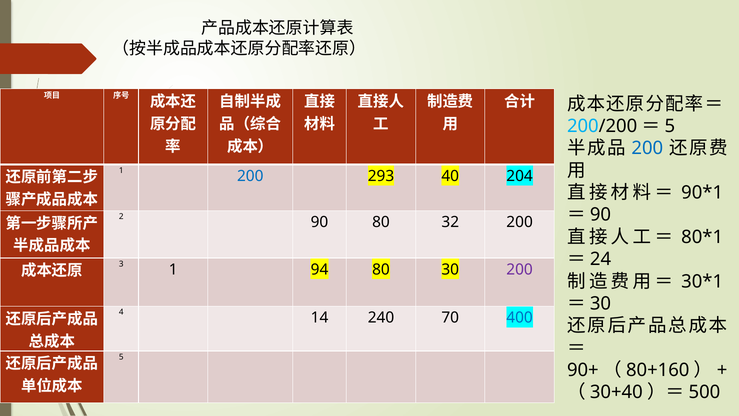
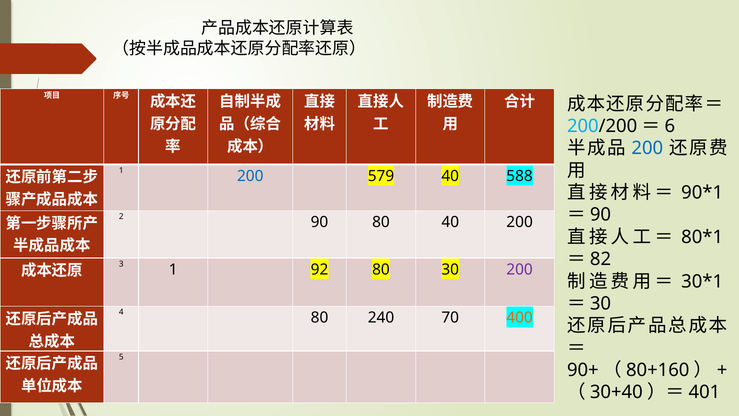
5: 5 -> 6 (670, 126)
293: 293 -> 579 (381, 176)
204: 204 -> 588 (520, 176)
80 32: 32 -> 40 (450, 222)
24: 24 -> 82 (601, 259)
94: 94 -> 92 (320, 269)
4 14: 14 -> 80 (320, 317)
400 colour: blue -> orange (520, 317)
500: 500 -> 401 (704, 392)
